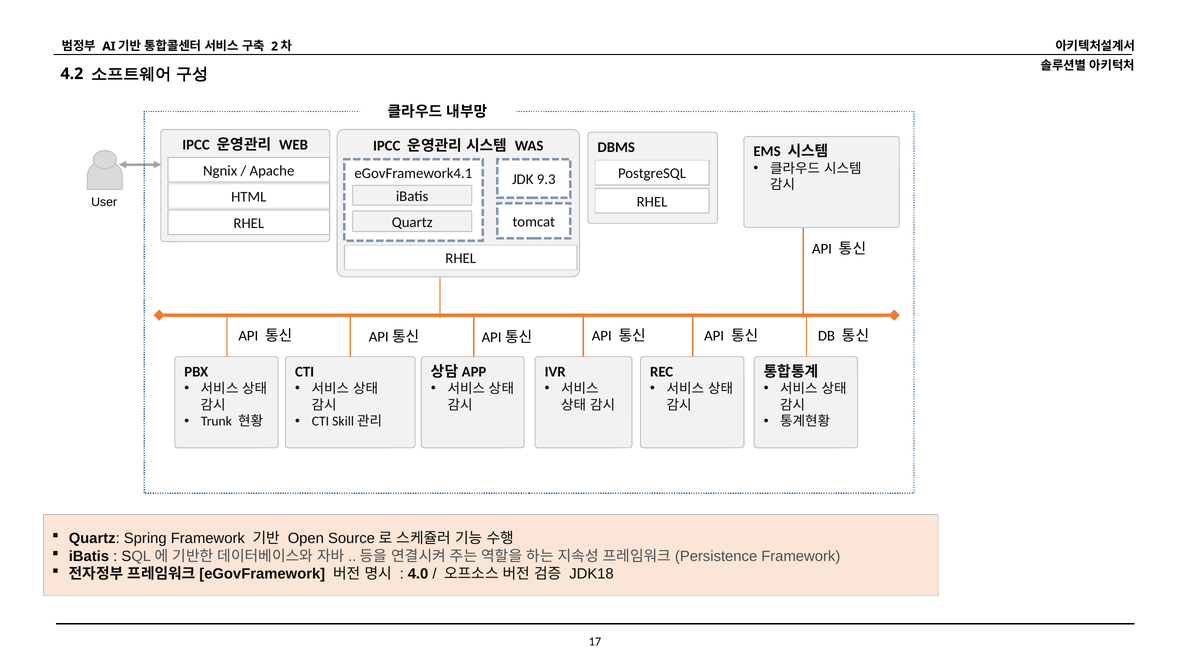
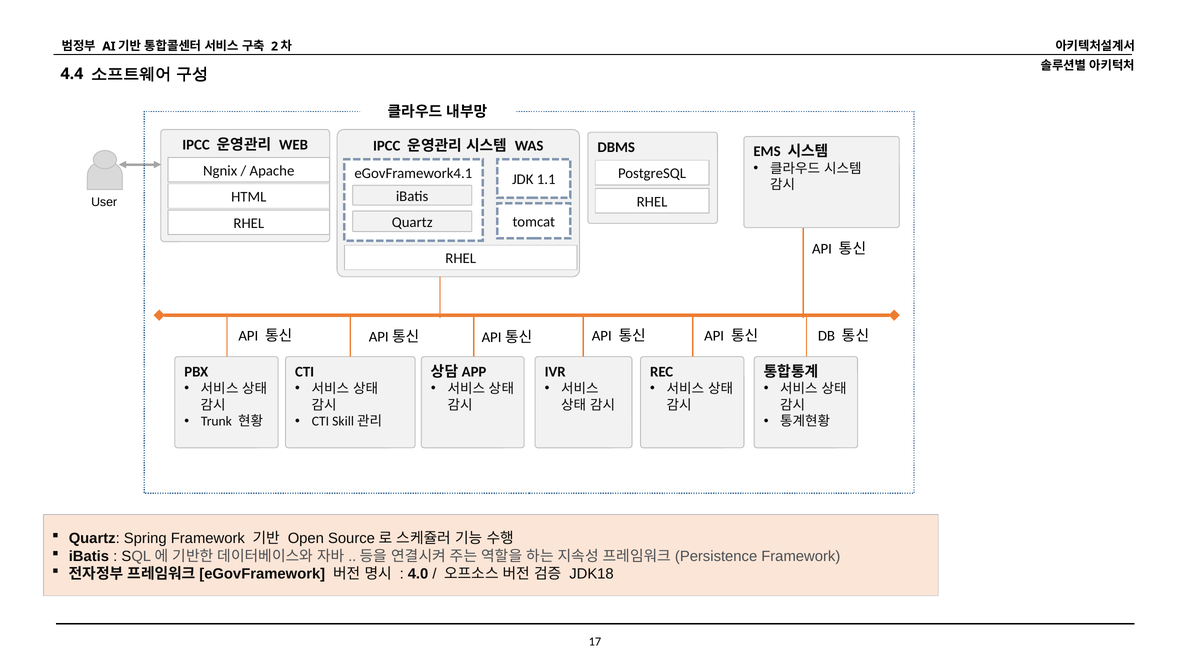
4.2: 4.2 -> 4.4 (72, 74)
9.3: 9.3 -> 1.1 (546, 179)
